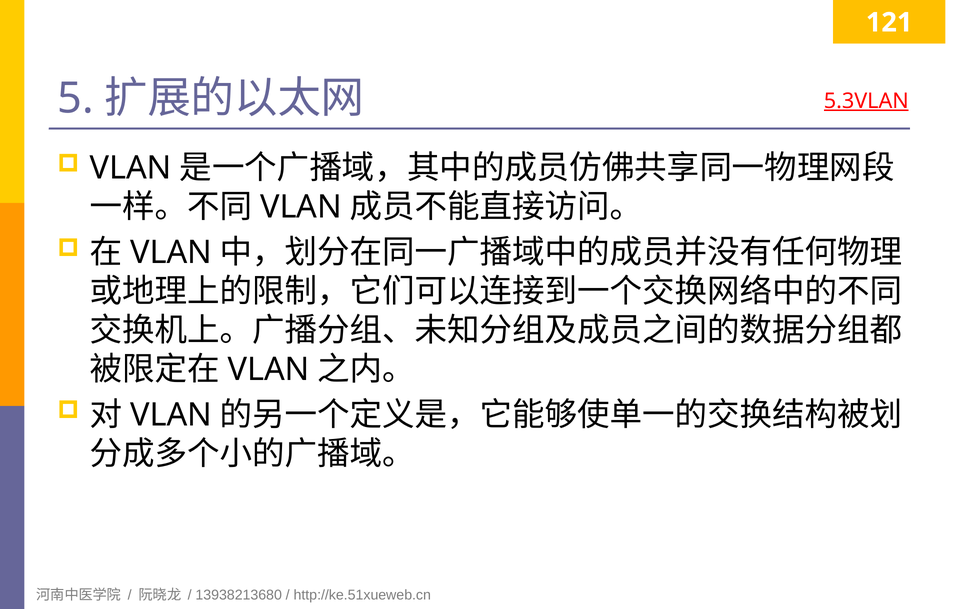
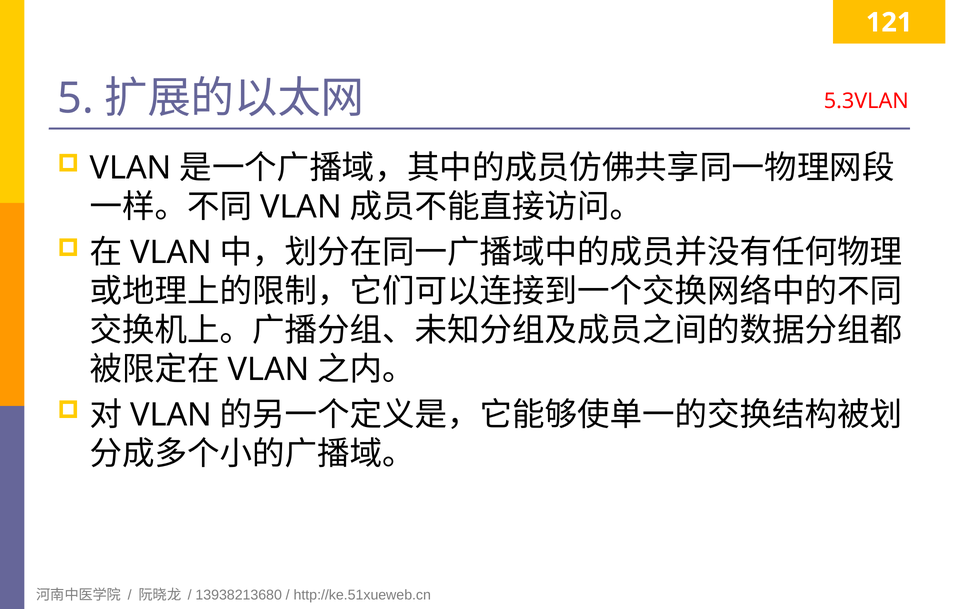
5.3VLAN underline: present -> none (866, 101)
